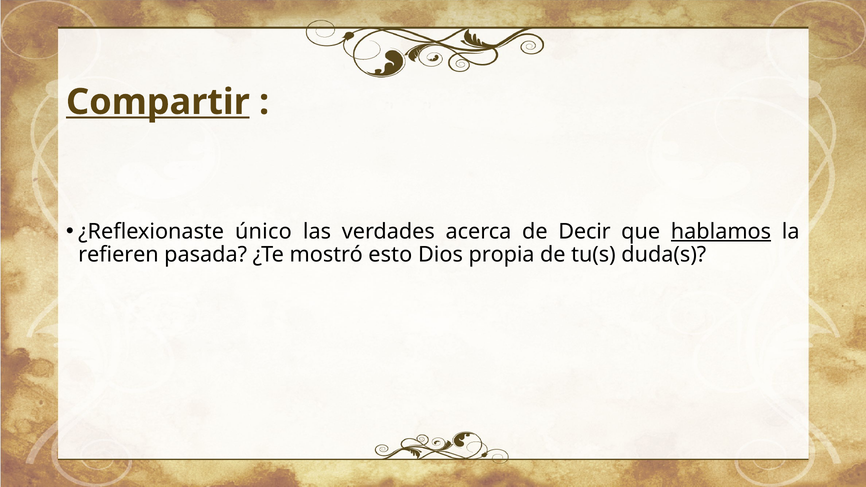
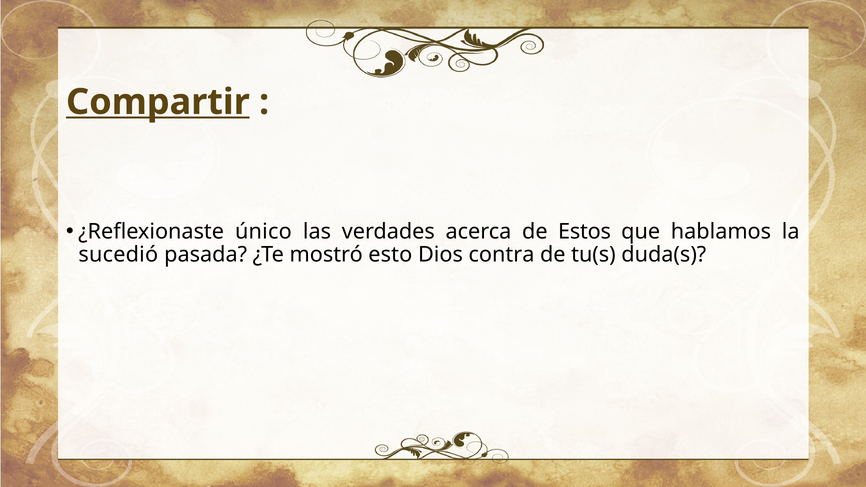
Decir: Decir -> Estos (585, 231)
hablamos underline: present -> none (721, 231)
refieren: refieren -> sucedió (118, 255)
propia: propia -> contra (502, 255)
